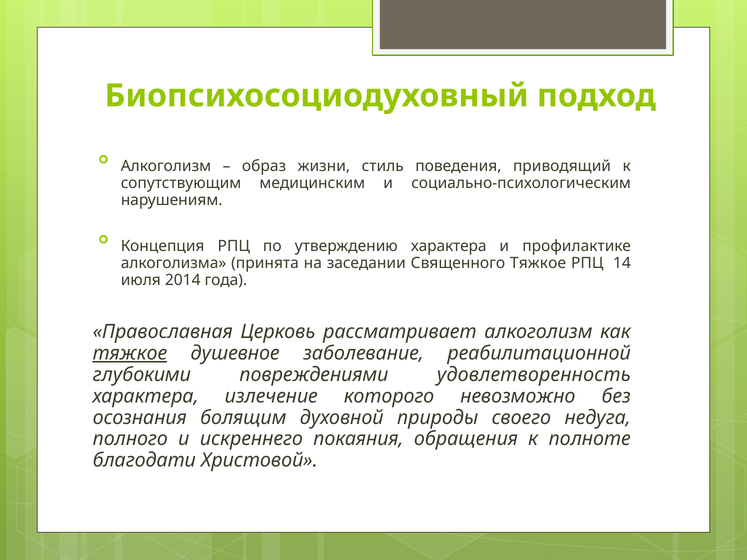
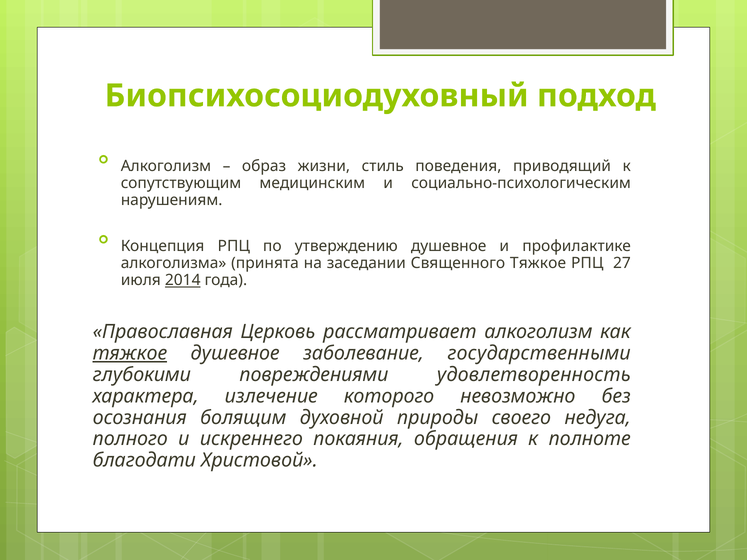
утверждению характера: характера -> душевное (449, 246)
14: 14 -> 27 (622, 263)
2014 underline: none -> present (183, 280)
реабилитационной: реабилитационной -> государственными (539, 353)
